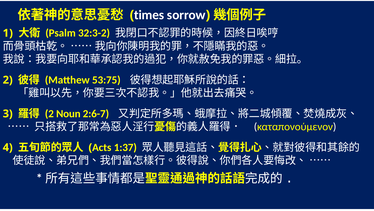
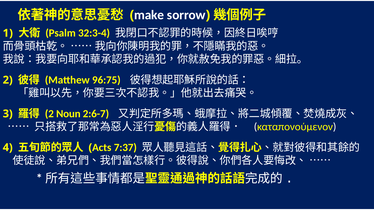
times: times -> make (149, 15)
32:3-2: 32:3-2 -> 32:3-4 (94, 33)
53:75: 53:75 -> 96:75 (106, 80)
1:37: 1:37 -> 7:37 (125, 147)
